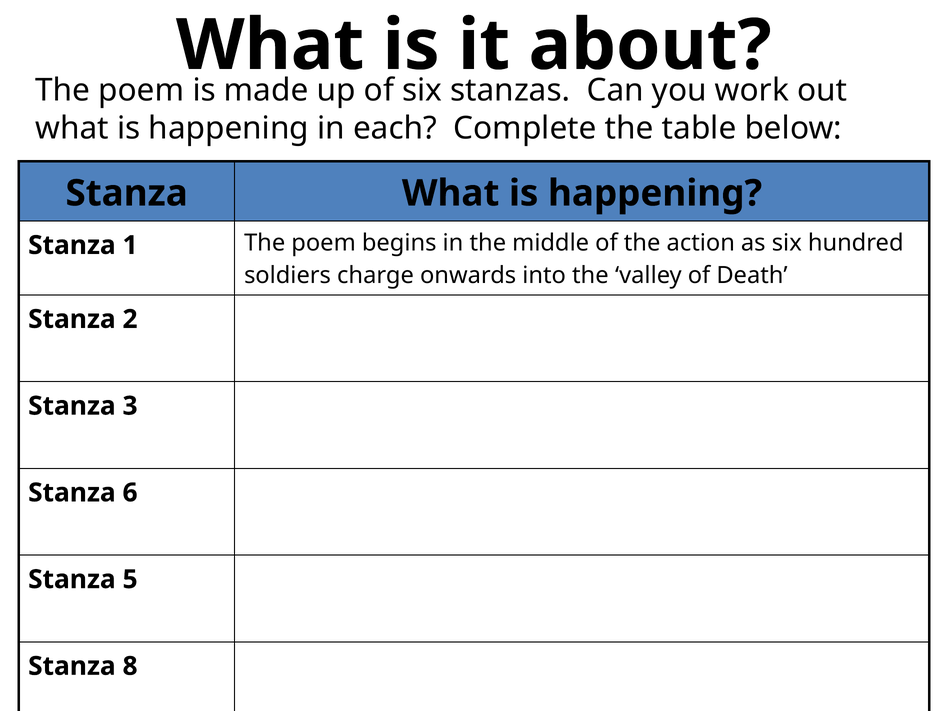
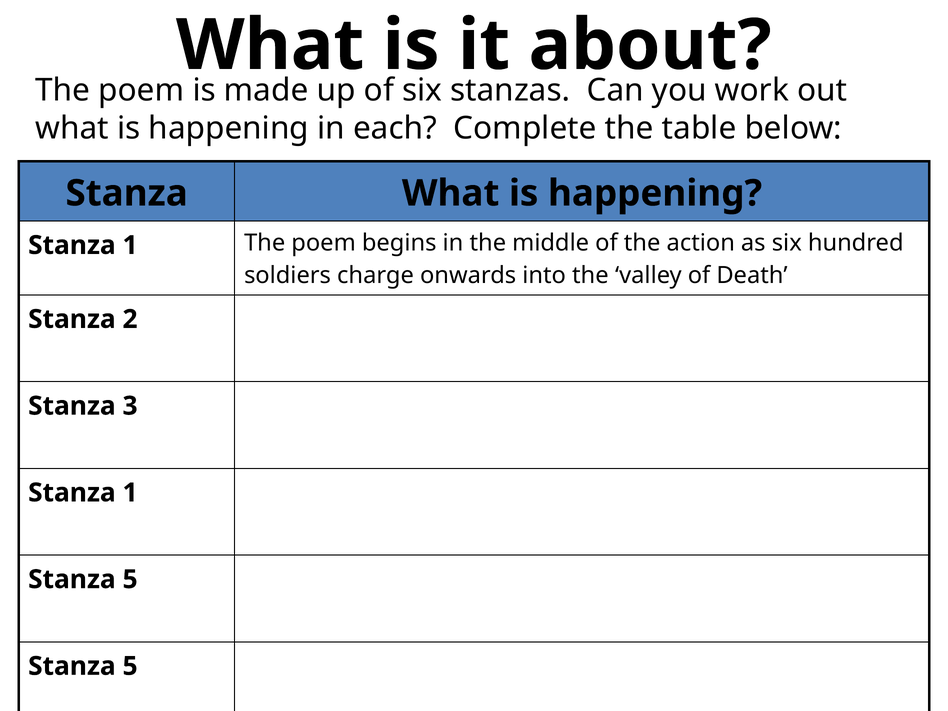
6: 6 -> 1 (130, 493)
8: 8 -> 5 (130, 666)
